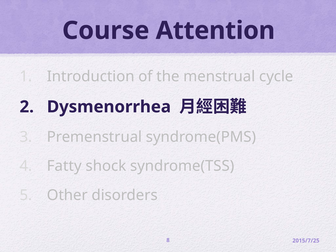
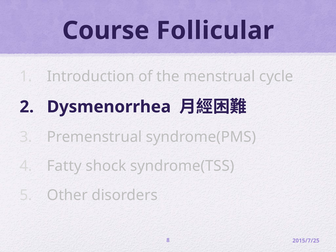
Attention: Attention -> Follicular (215, 31)
